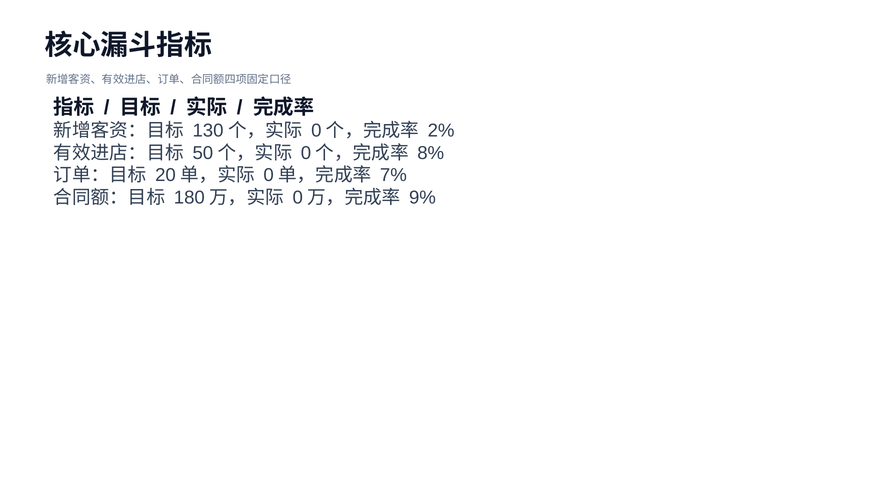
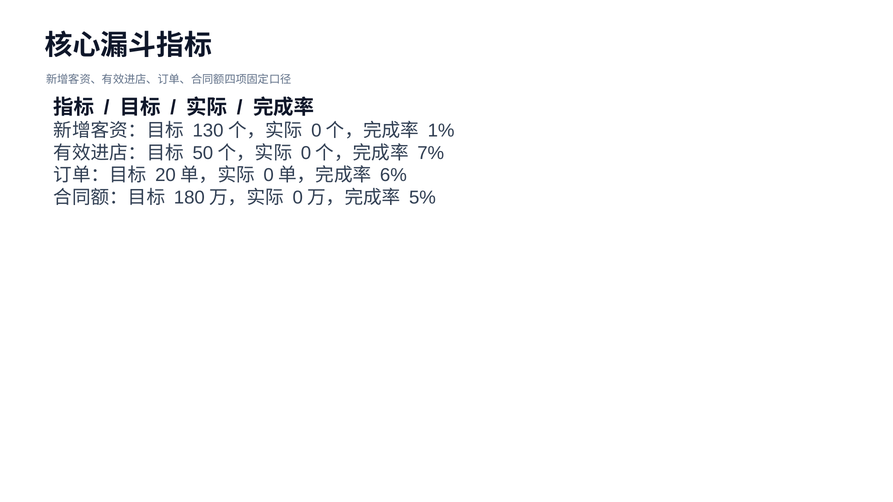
2%: 2% -> 1% (441, 131)
8%: 8% -> 7% (431, 153)
7%: 7% -> 6% (393, 175)
9%: 9% -> 5% (422, 198)
